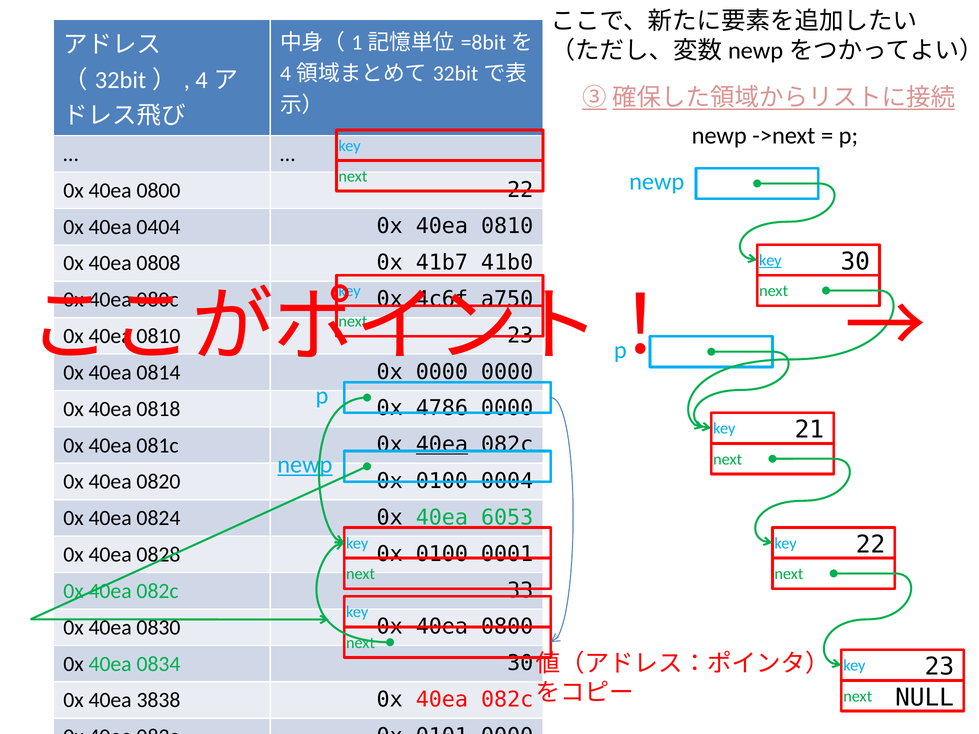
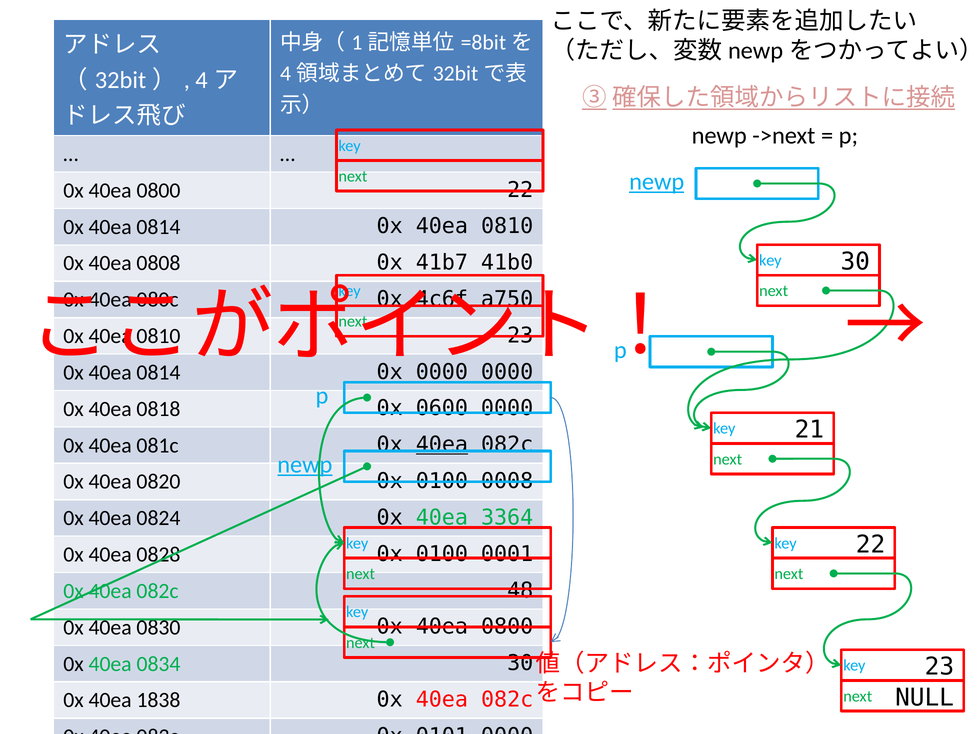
newp underline: none -> present (657, 182)
0404: 0404 -> 0814 (158, 227)
key underline: present -> none (770, 260)
4786: 4786 -> 0600 (442, 408)
0004: 0004 -> 0008 (507, 481)
6053: 6053 -> 3364 (507, 518)
33: 33 -> 48 (520, 591)
3838: 3838 -> 1838 (158, 700)
